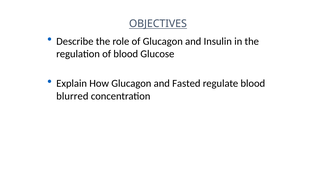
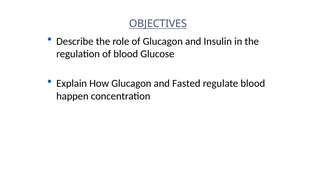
blurred: blurred -> happen (72, 96)
